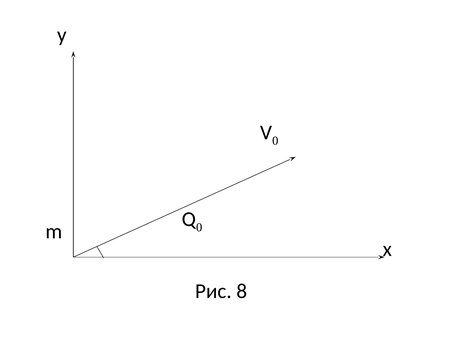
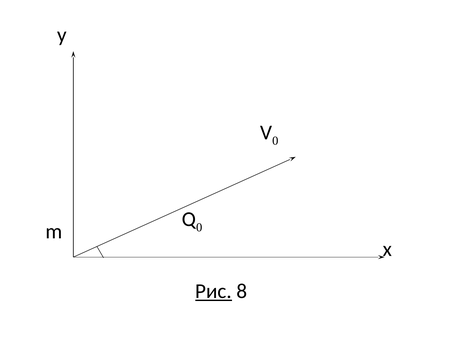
Рис underline: none -> present (214, 291)
